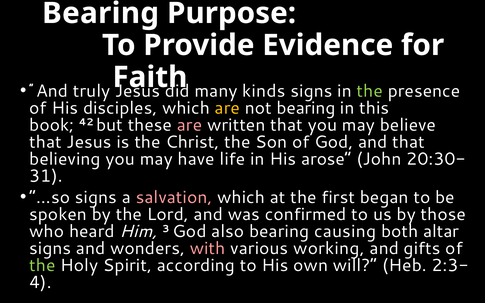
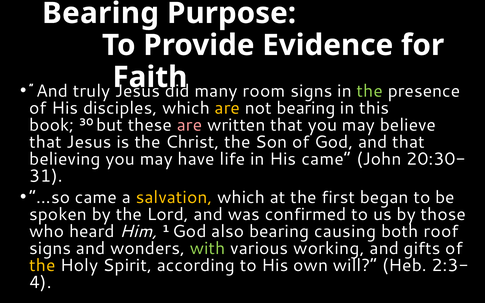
kinds: kinds -> room (264, 91)
42: 42 -> 30 (86, 122)
His arose: arose -> came (326, 159)
…so signs: signs -> came (96, 198)
salvation colour: pink -> yellow (174, 198)
3: 3 -> 1 (166, 229)
altar: altar -> roof (441, 232)
with colour: pink -> light green (208, 249)
the colour: light green -> yellow (42, 266)
